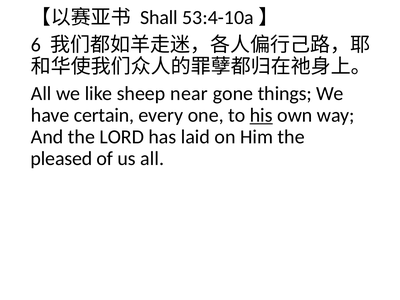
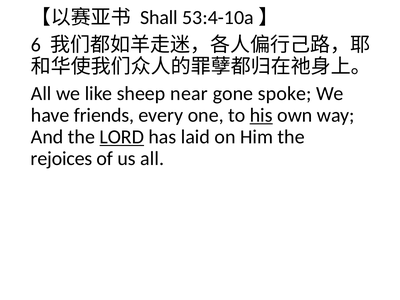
things: things -> spoke (285, 94)
certain: certain -> friends (104, 115)
LORD underline: none -> present (122, 137)
pleased: pleased -> rejoices (61, 158)
